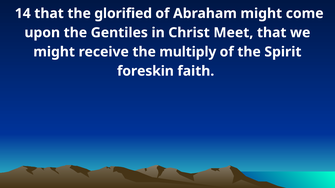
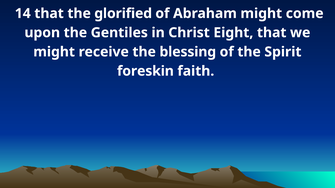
Meet: Meet -> Eight (233, 33)
multiply: multiply -> blessing (188, 52)
